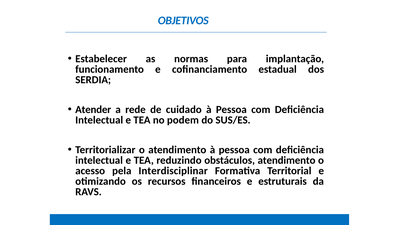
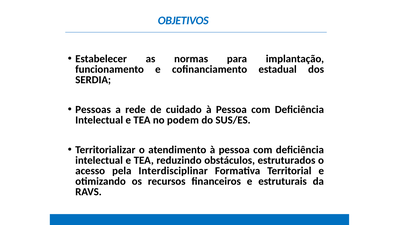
Atender: Atender -> Pessoas (93, 109)
obstáculos atendimento: atendimento -> estruturados (287, 160)
